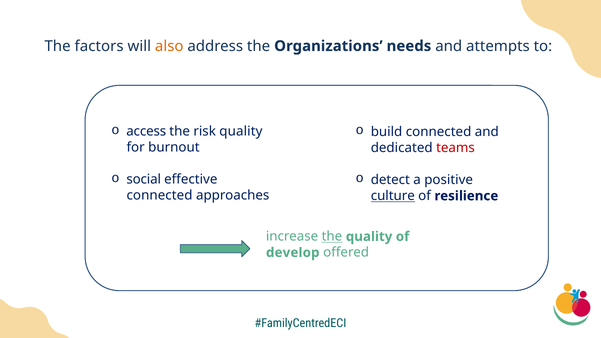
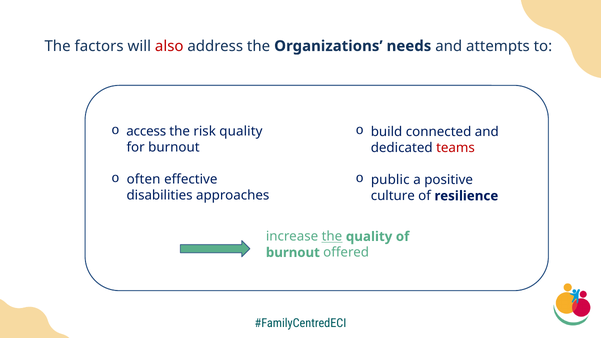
also colour: orange -> red (169, 46)
social: social -> often (144, 180)
detect: detect -> public (390, 180)
connected: connected -> disabilities (160, 196)
culture underline: present -> none (393, 196)
develop: develop -> burnout (293, 253)
